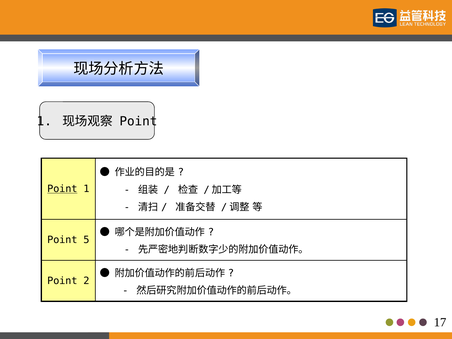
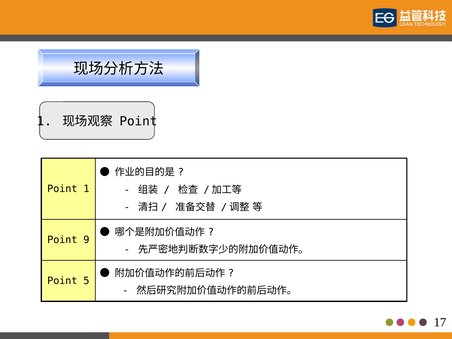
Point underline: present -> none (62, 189)
5: 5 -> 9 (86, 240)
2: 2 -> 5 (86, 281)
